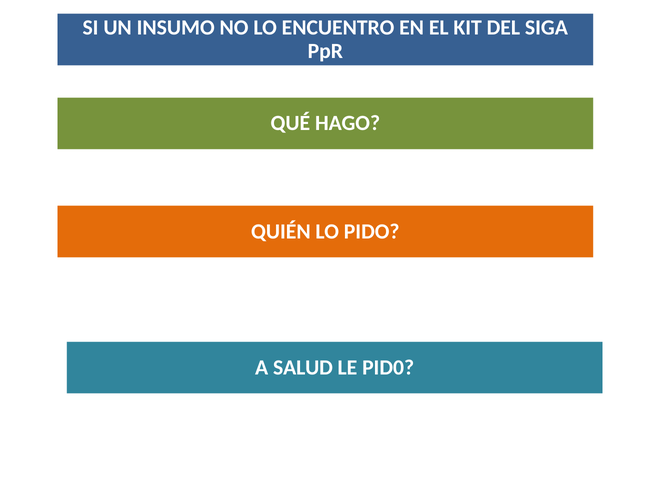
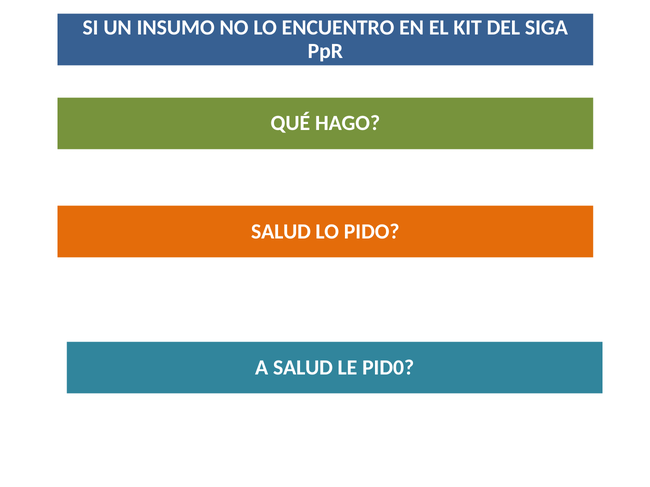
QUIÉN: QUIÉN -> SALUD (281, 232)
